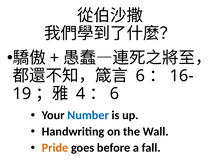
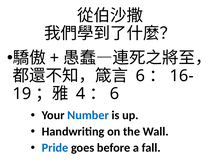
Pride colour: orange -> blue (55, 148)
